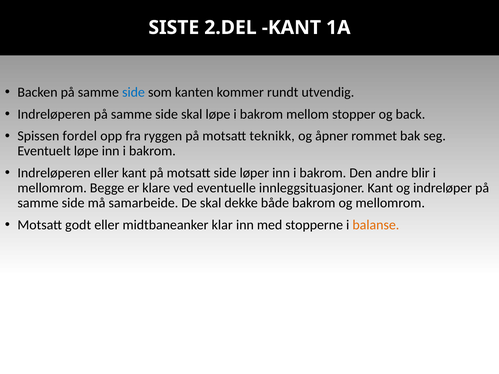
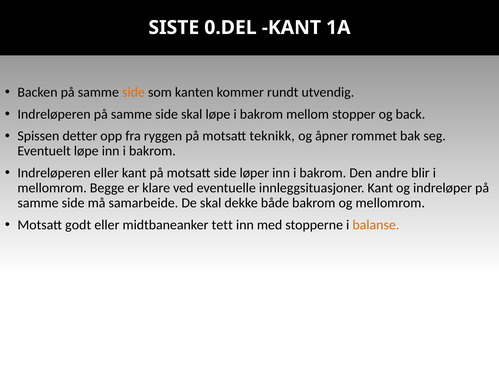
2.DEL: 2.DEL -> 0.DEL (230, 28)
side colour: blue -> orange (133, 92)
fordel: fordel -> detter (80, 136)
klar: klar -> tett (222, 225)
